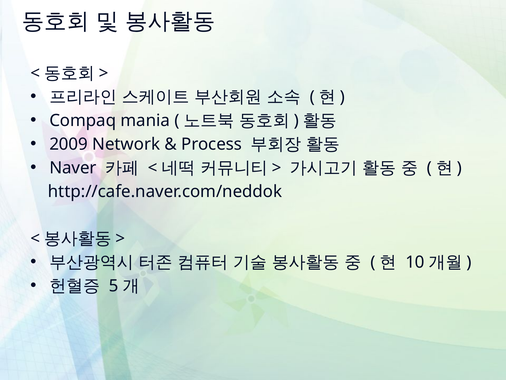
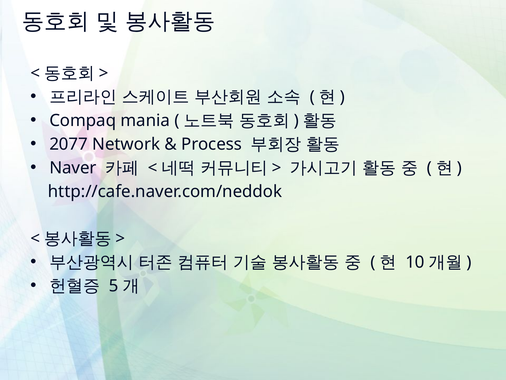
2009: 2009 -> 2077 (69, 144)
